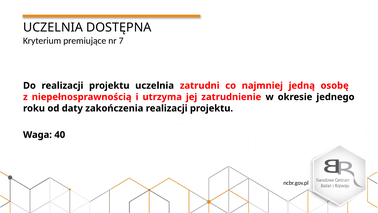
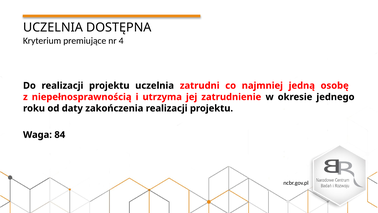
7: 7 -> 4 (121, 41)
40: 40 -> 84 (60, 135)
